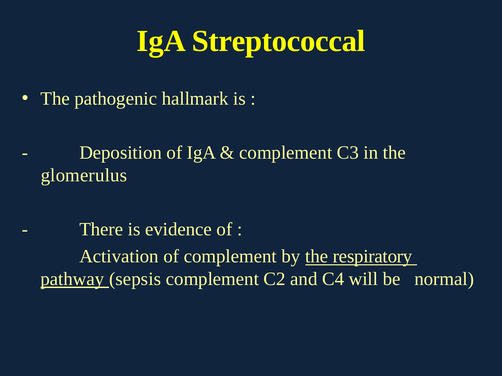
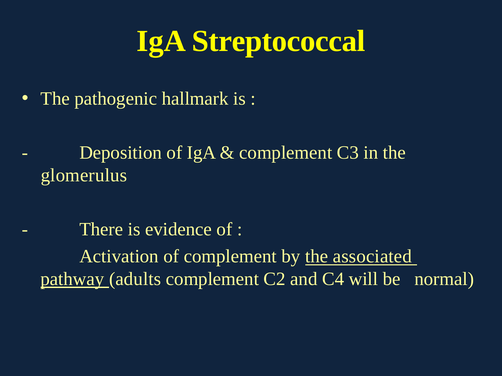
respiratory: respiratory -> associated (372, 257)
sepsis: sepsis -> adults (135, 279)
